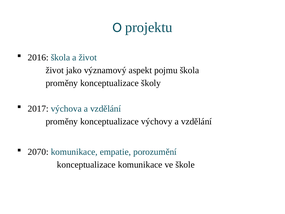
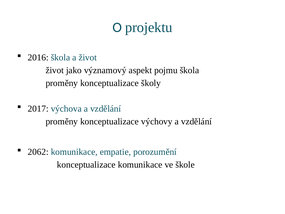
2070: 2070 -> 2062 (38, 152)
